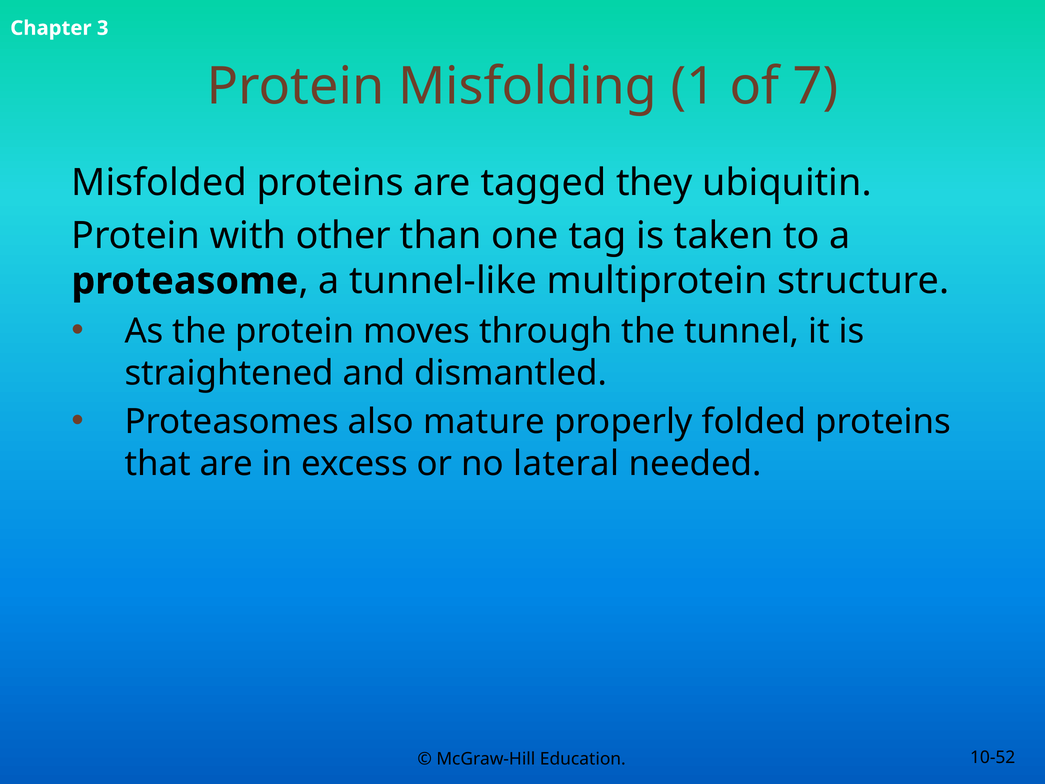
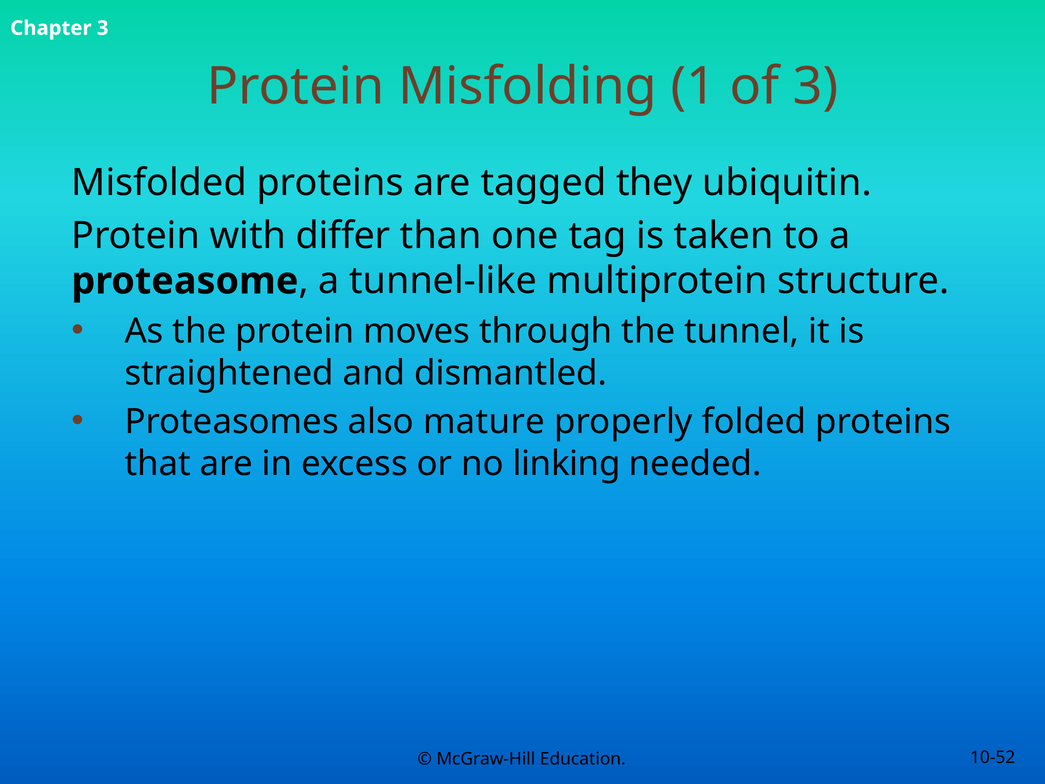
of 7: 7 -> 3 (816, 86)
other: other -> differ (343, 236)
lateral: lateral -> linking (567, 464)
